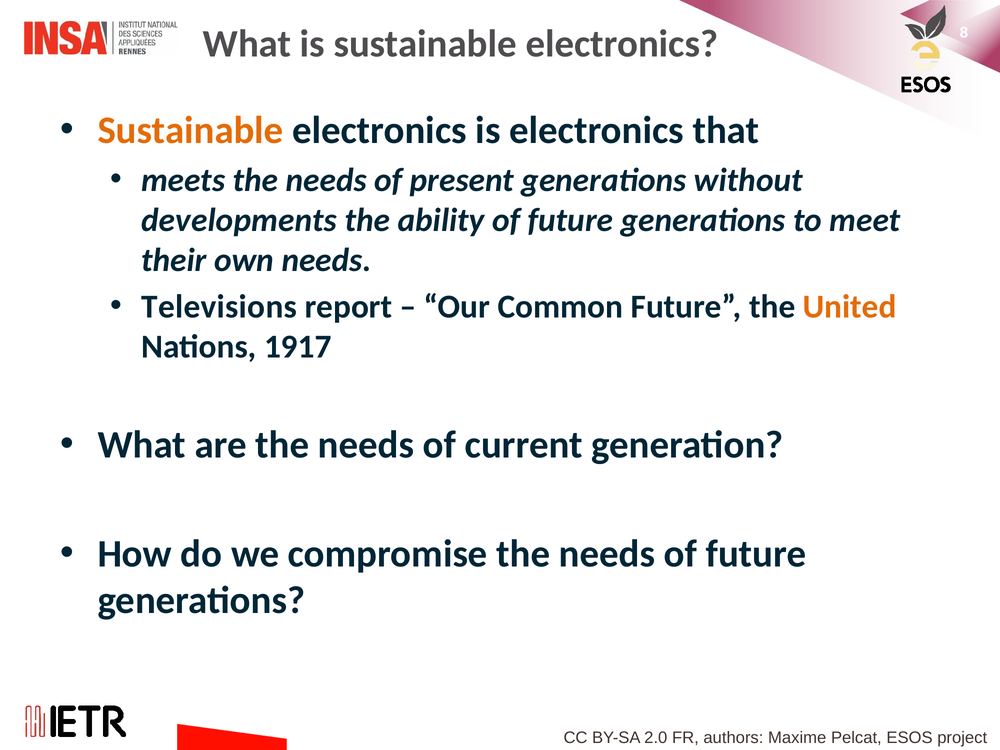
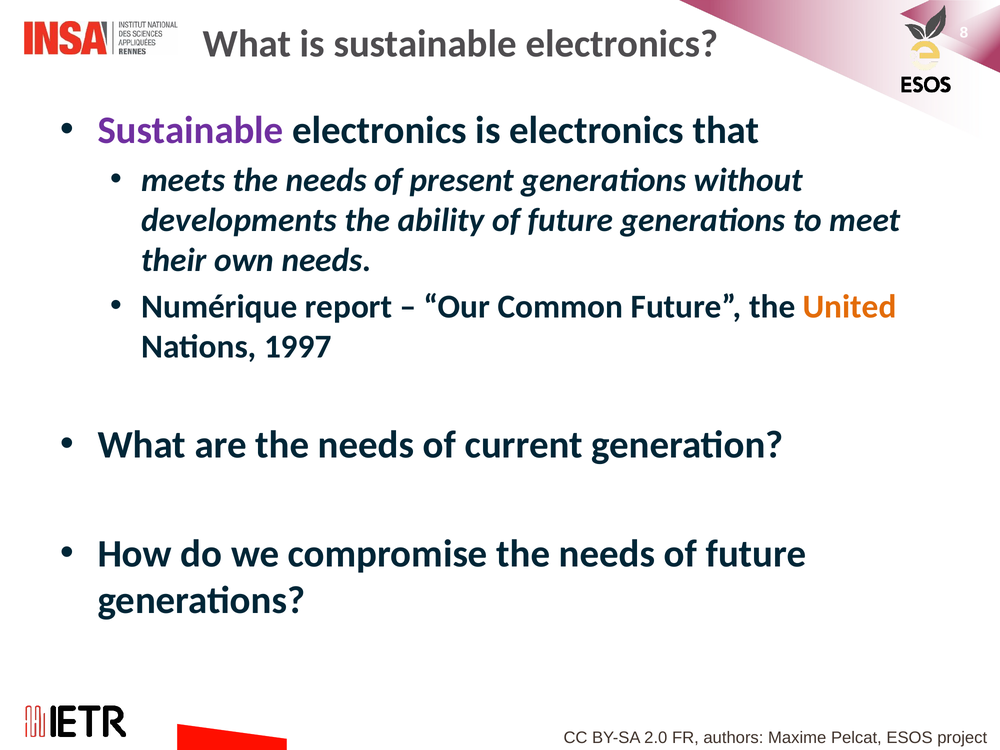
Sustainable colour: orange -> purple (191, 130)
Televisions: Televisions -> Numérique (219, 307)
1917: 1917 -> 1997 (298, 347)
